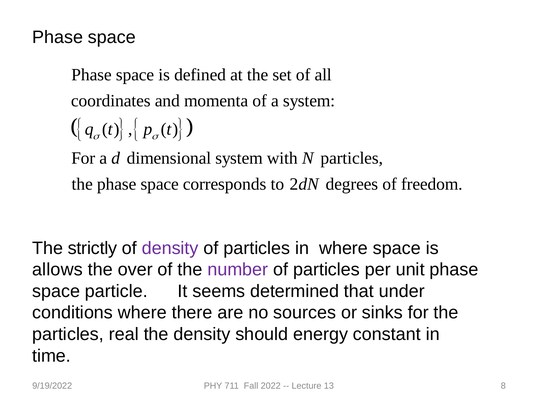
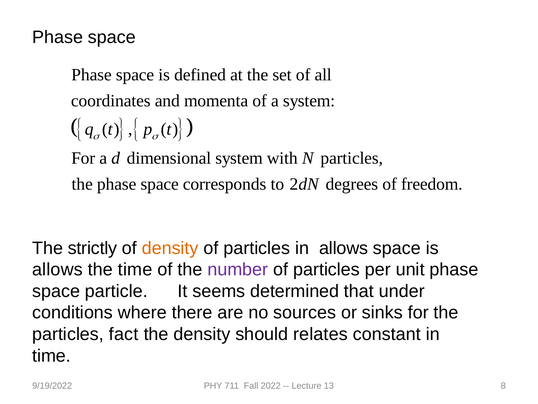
density colour: purple -> orange (170, 248)
in where: where -> allows (344, 248)
the over: over -> time (135, 269)
real: real -> fact (124, 334)
energy: energy -> relates (321, 334)
